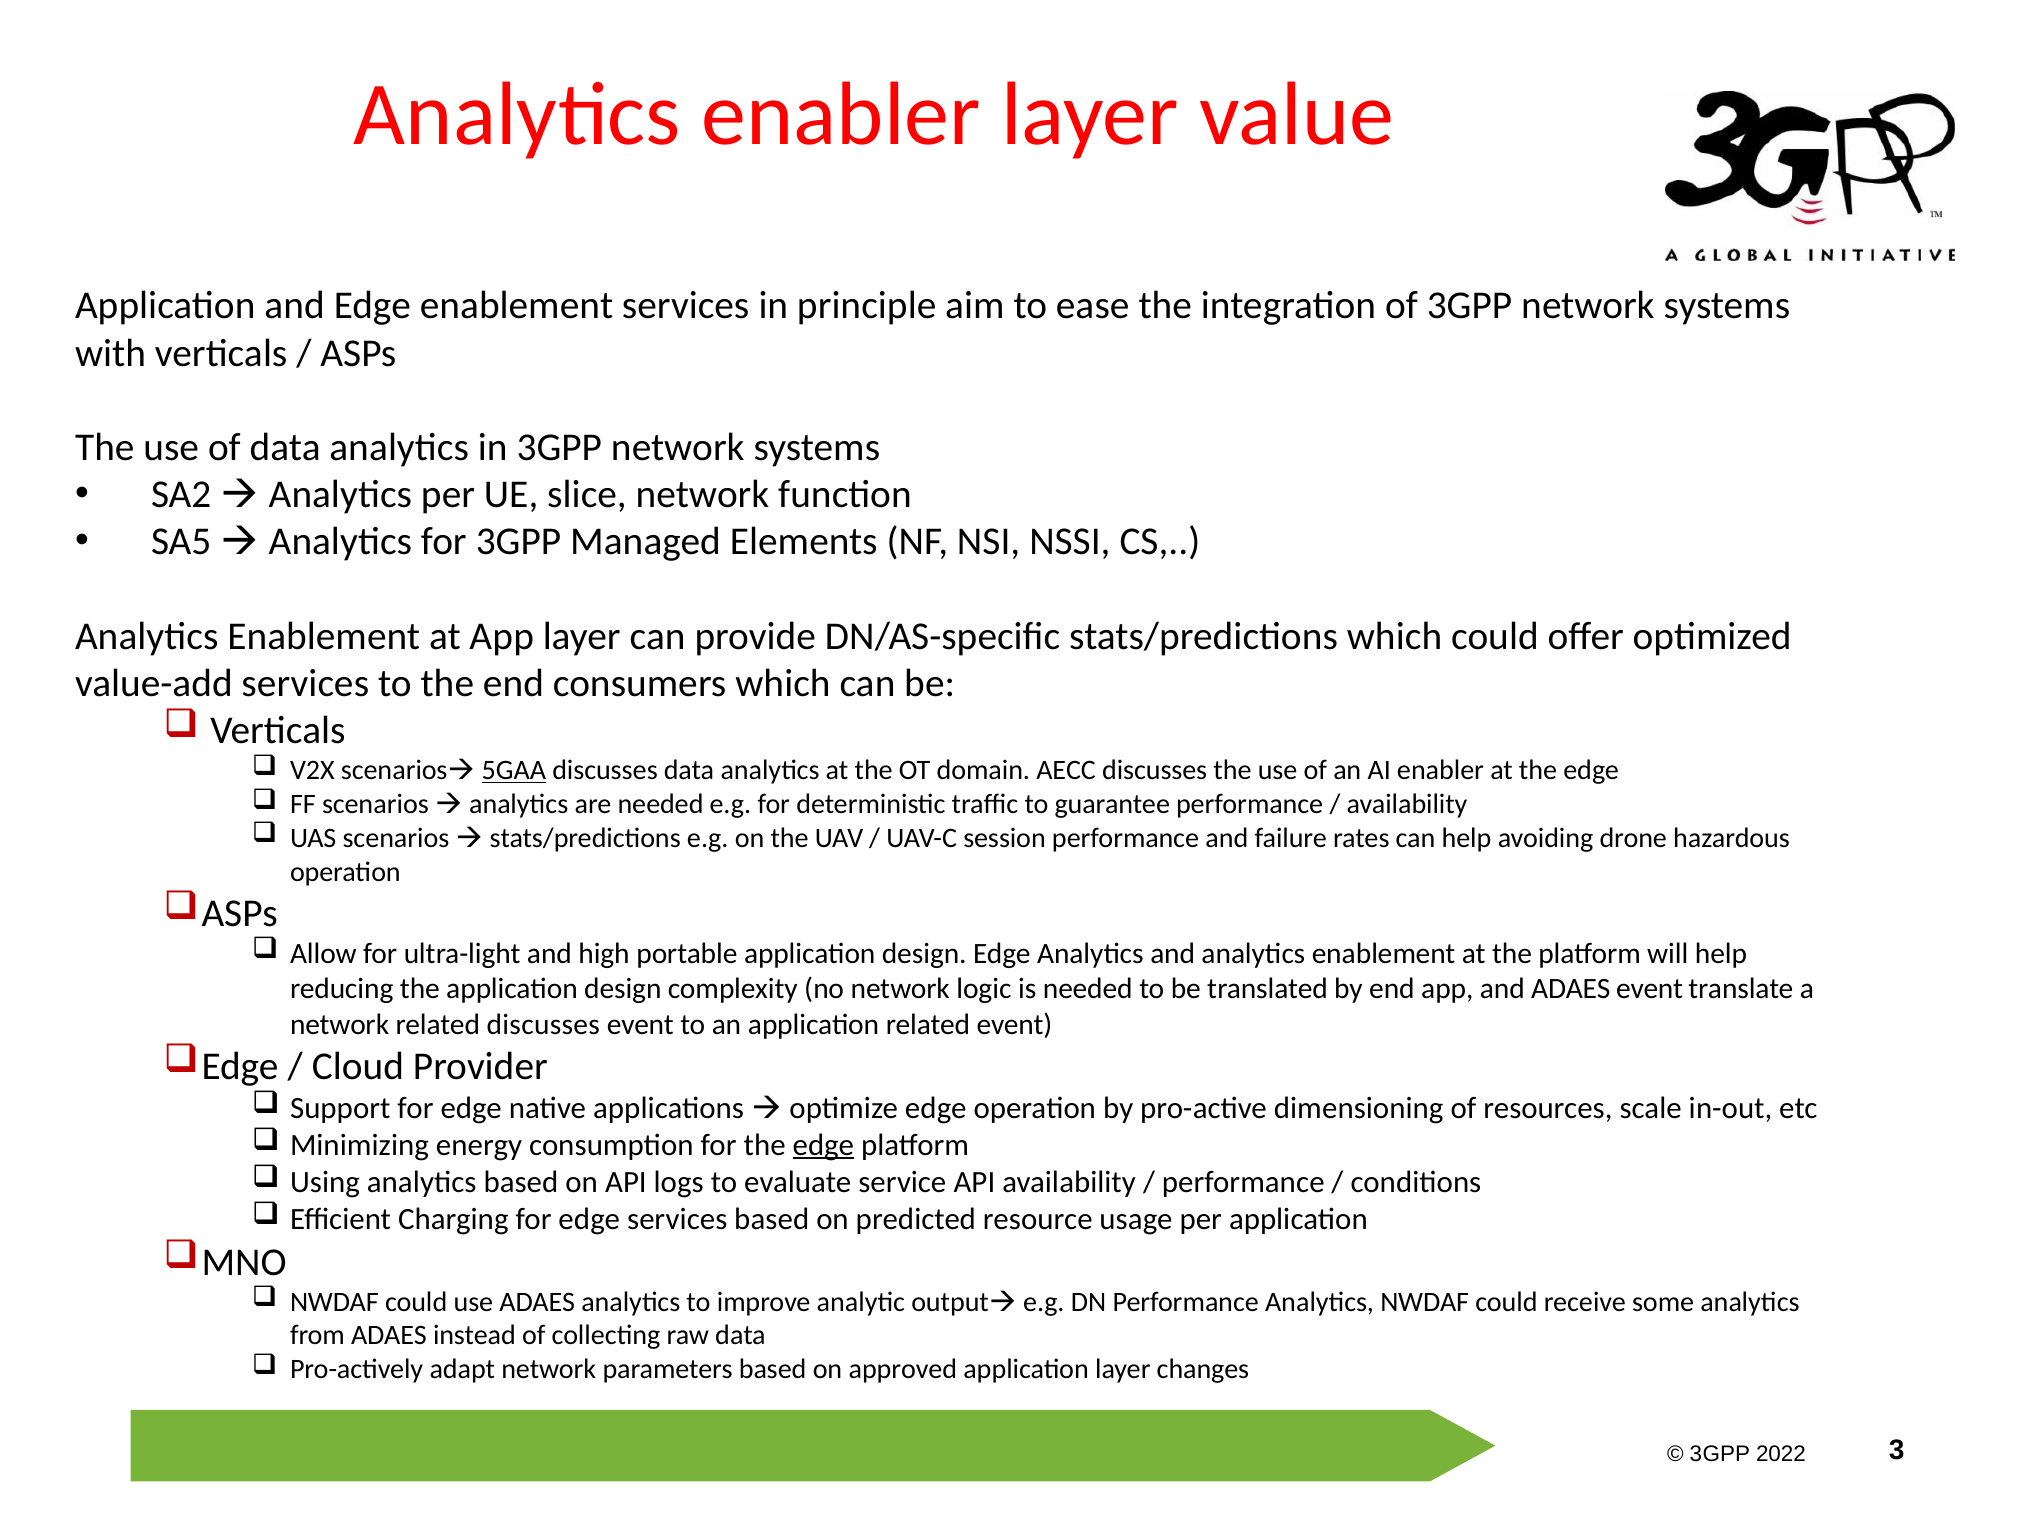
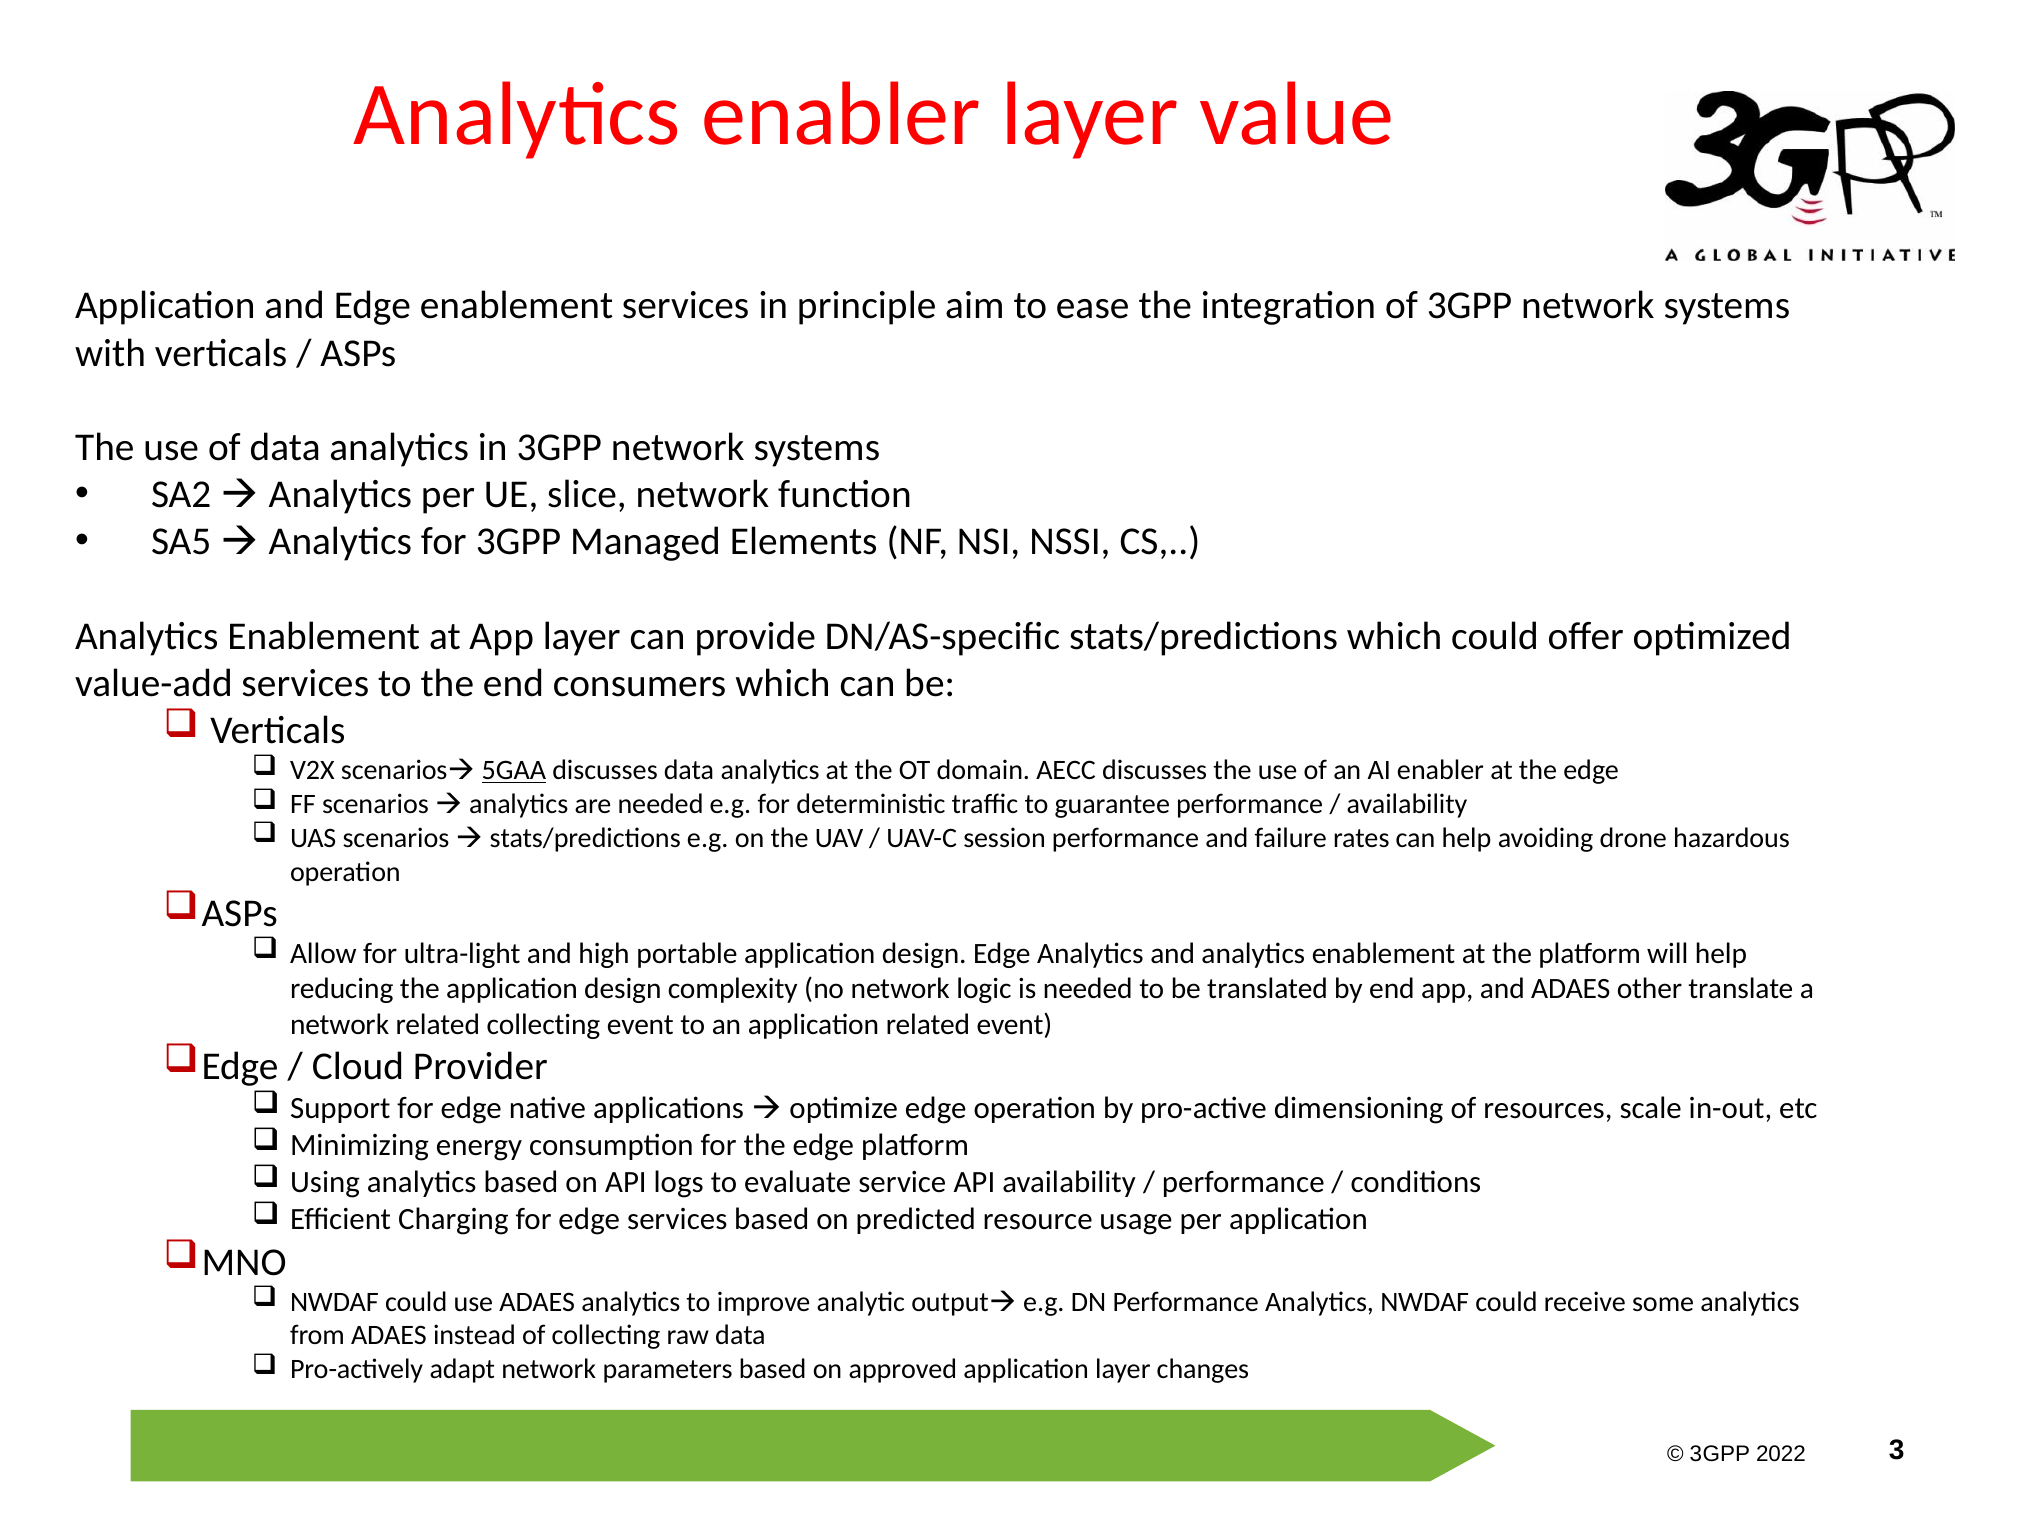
ADAES event: event -> other (1649, 989)
related discusses: discusses -> collecting (543, 1025)
edge underline: present -> none (823, 1145)
